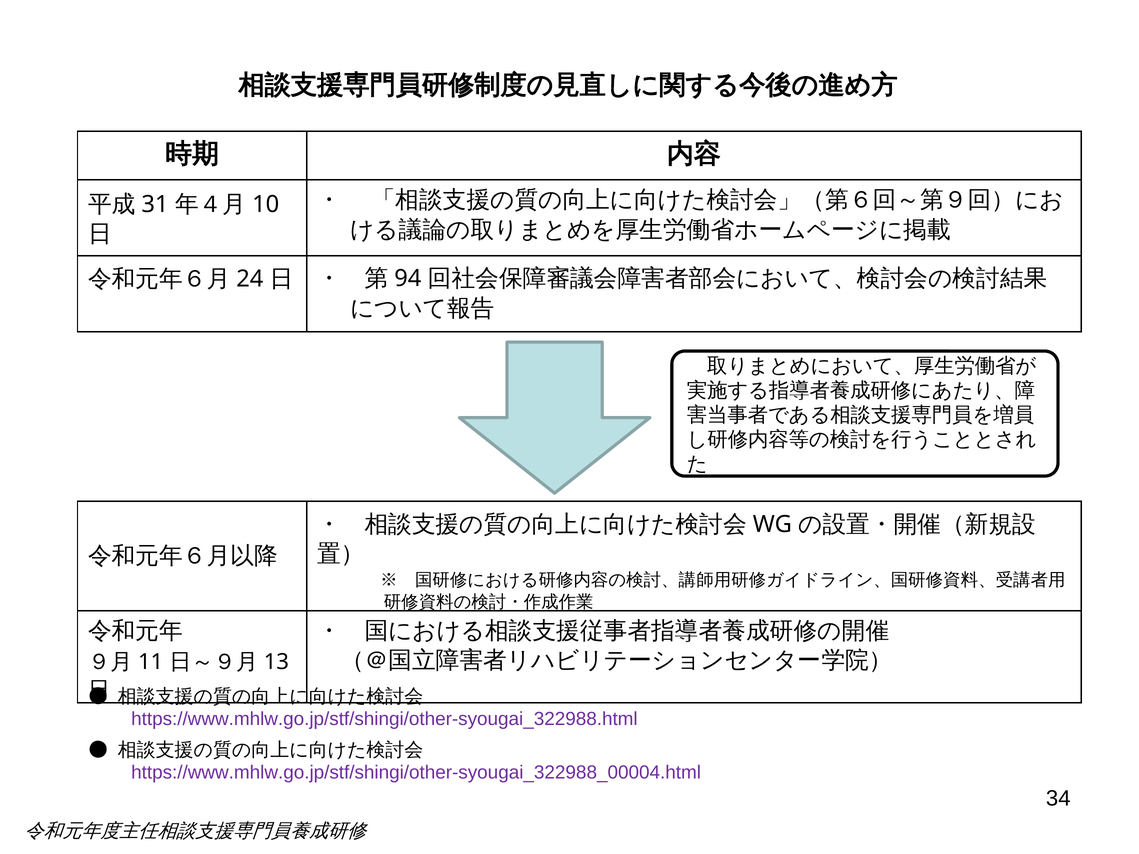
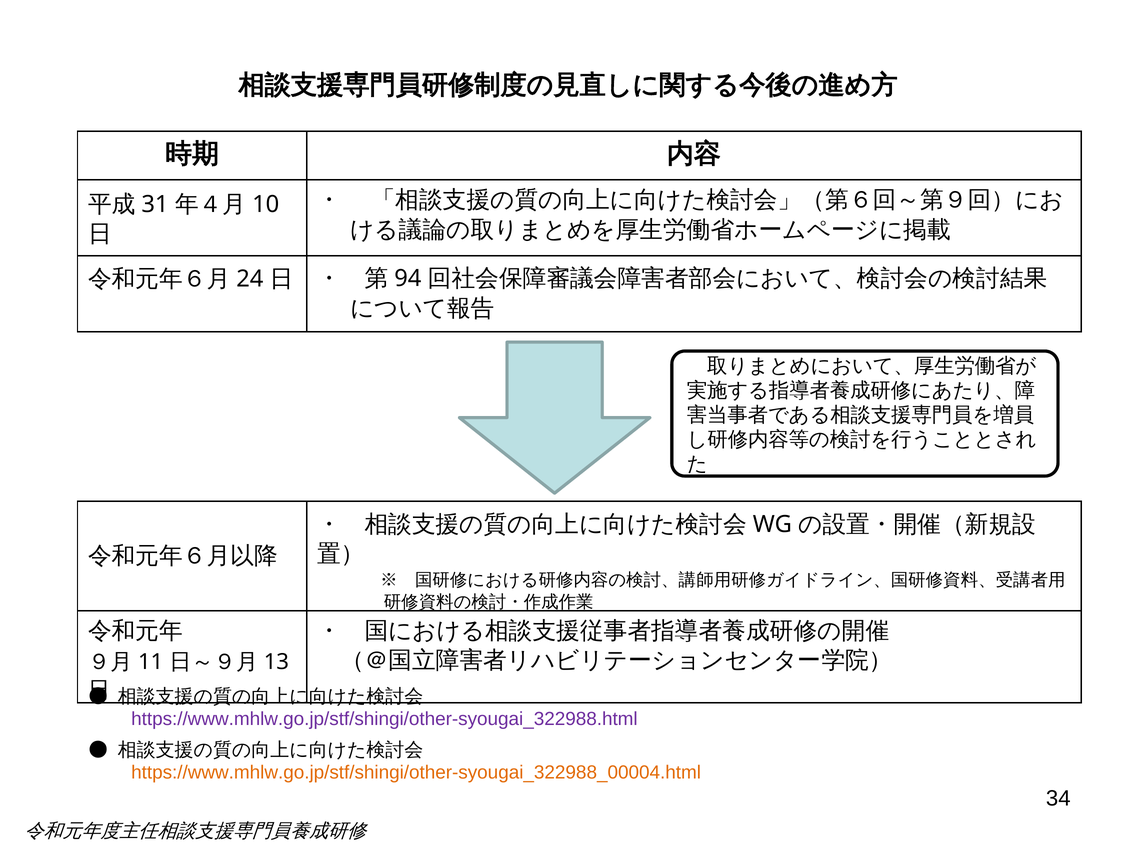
https://www.mhlw.go.jp/stf/shingi/other-syougai_322988_00004.html colour: purple -> orange (416, 773)
